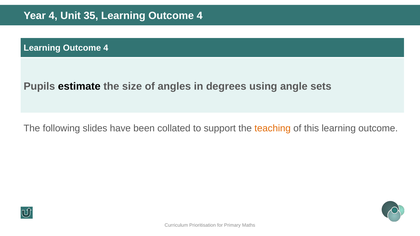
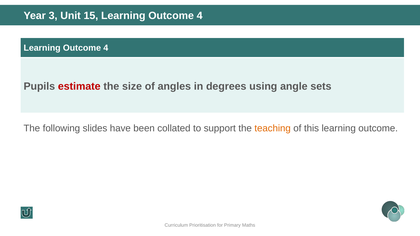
Year 4: 4 -> 3 (53, 16)
35: 35 -> 15 (91, 16)
estimate colour: black -> red (79, 87)
